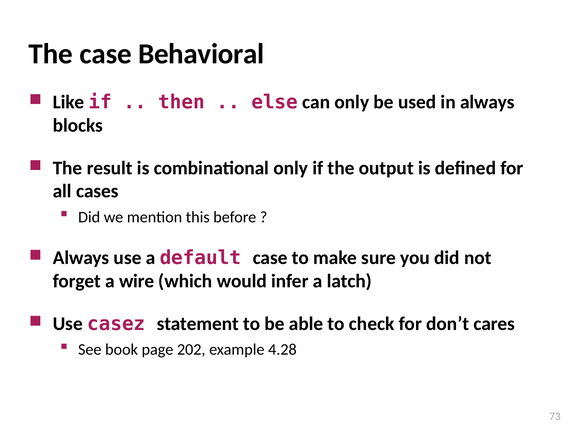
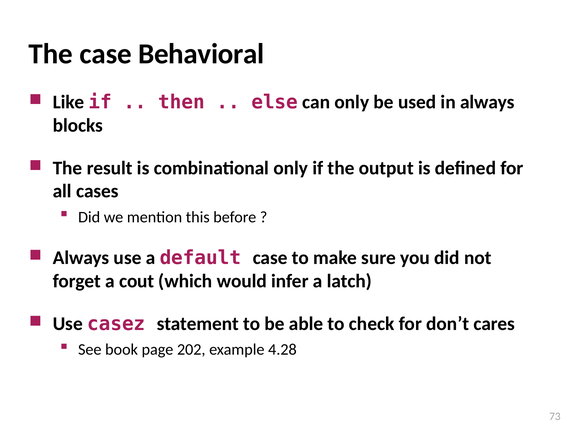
wire: wire -> cout (137, 281)
